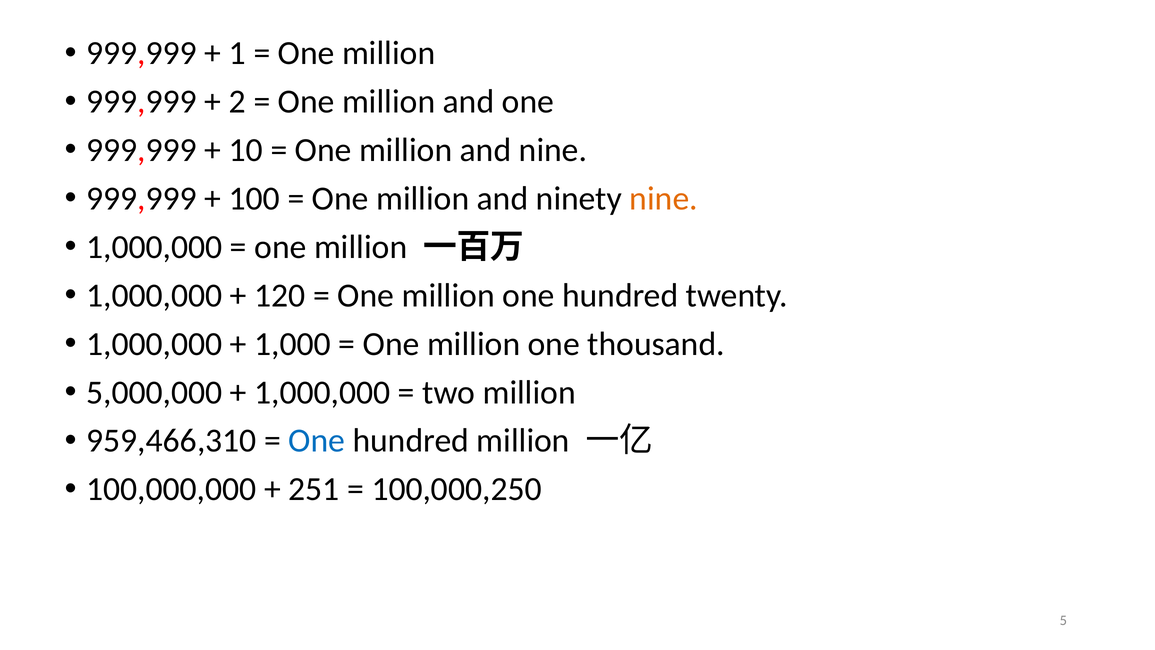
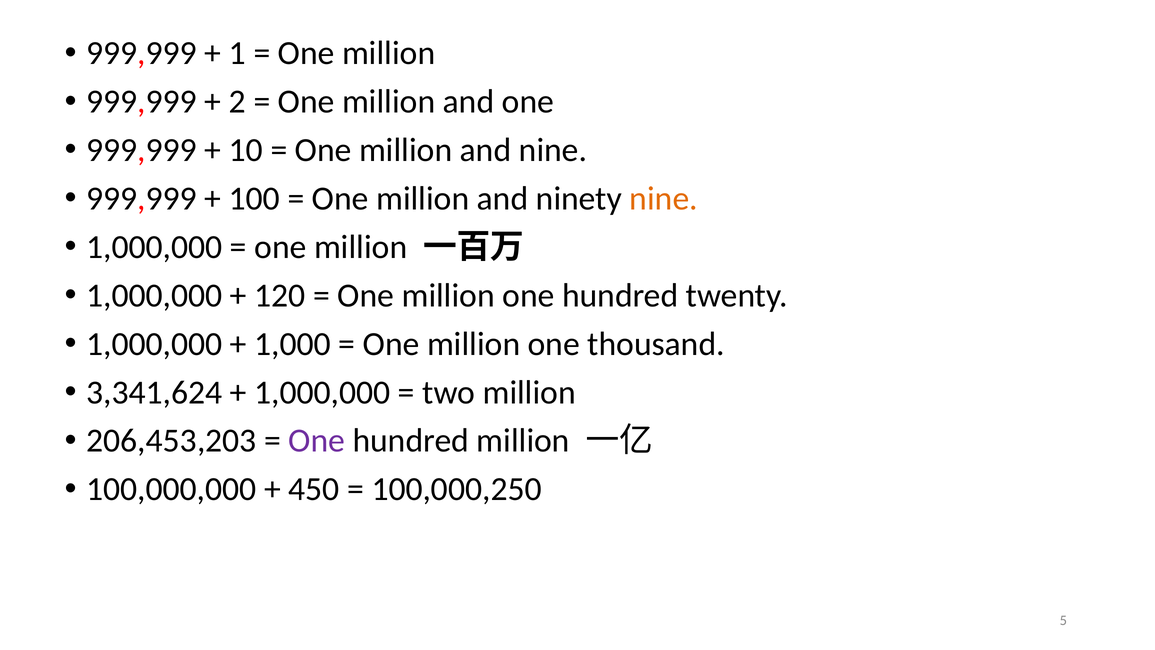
5,000,000: 5,000,000 -> 3,341,624 (154, 392)
959,466,310: 959,466,310 -> 206,453,203 (171, 441)
One colour: blue -> purple (317, 441)
251: 251 -> 450 (314, 489)
